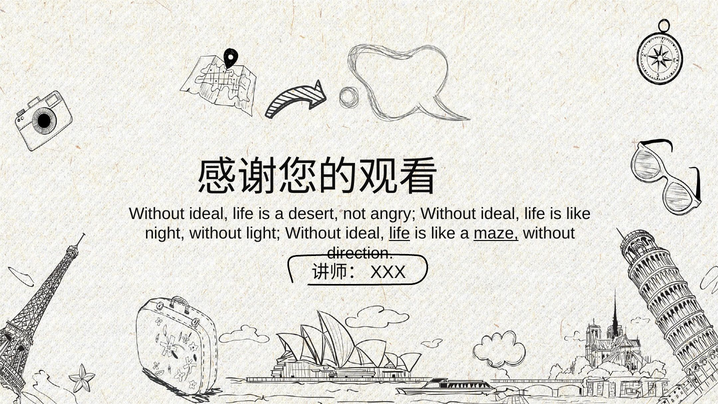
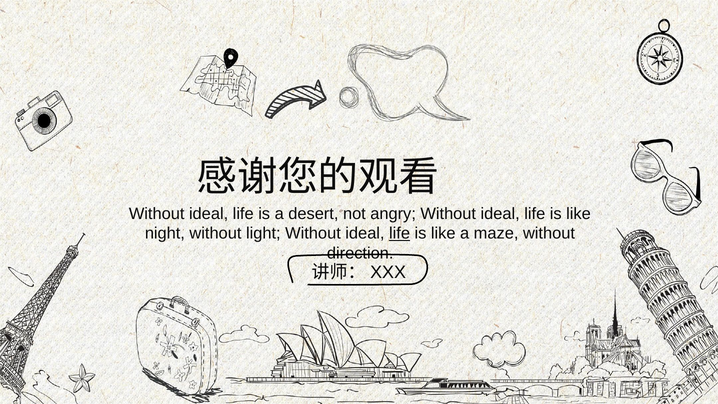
maze underline: present -> none (496, 233)
